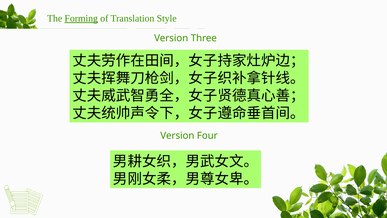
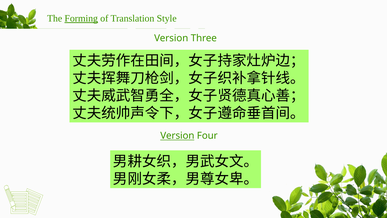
Version underline: none -> present (177, 136)
